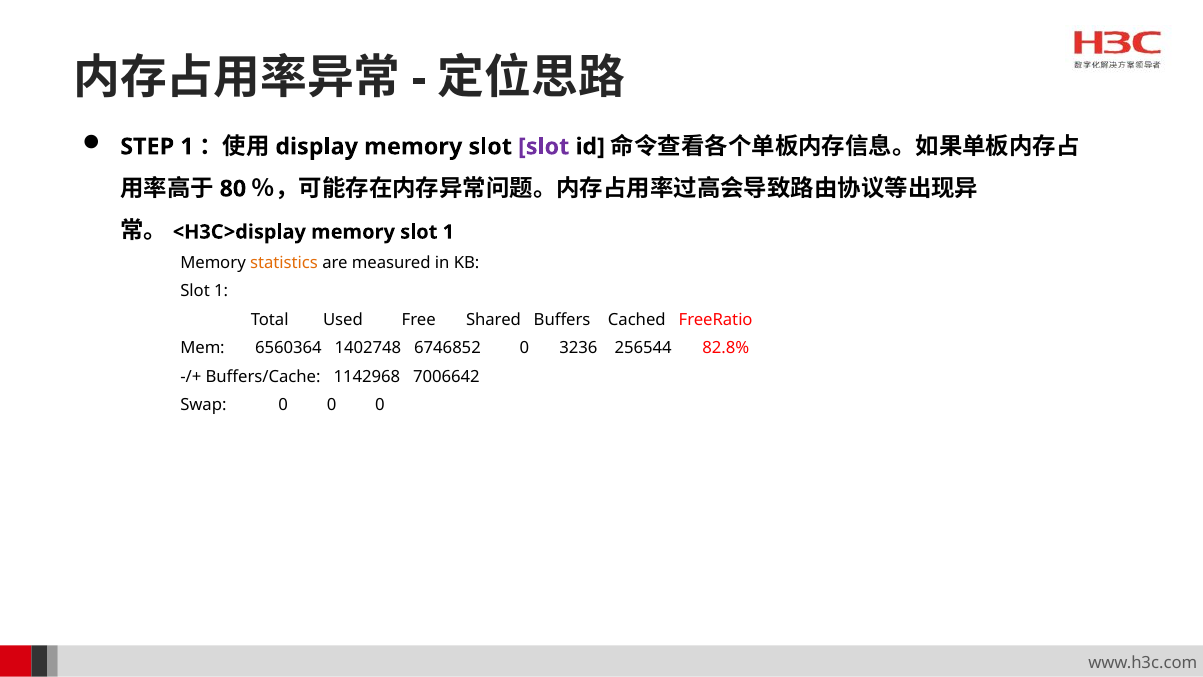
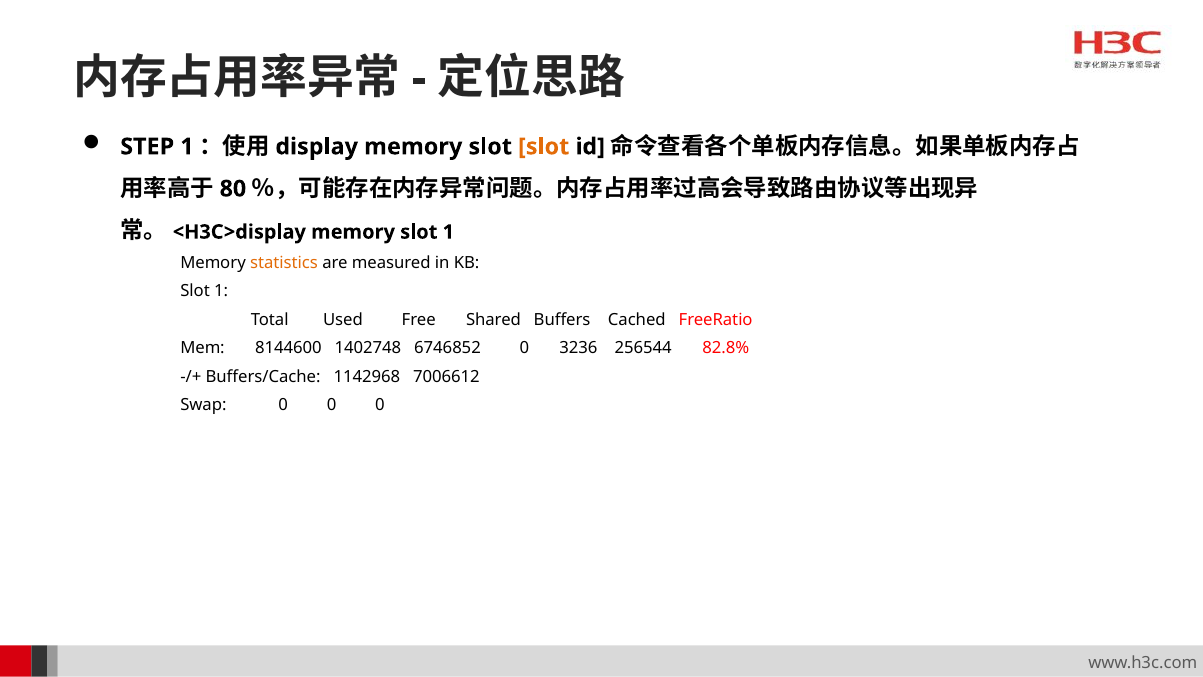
slot colour: purple -> orange (544, 147)
6560364: 6560364 -> 8144600 (288, 348)
7006642: 7006642 -> 7006612 (446, 376)
